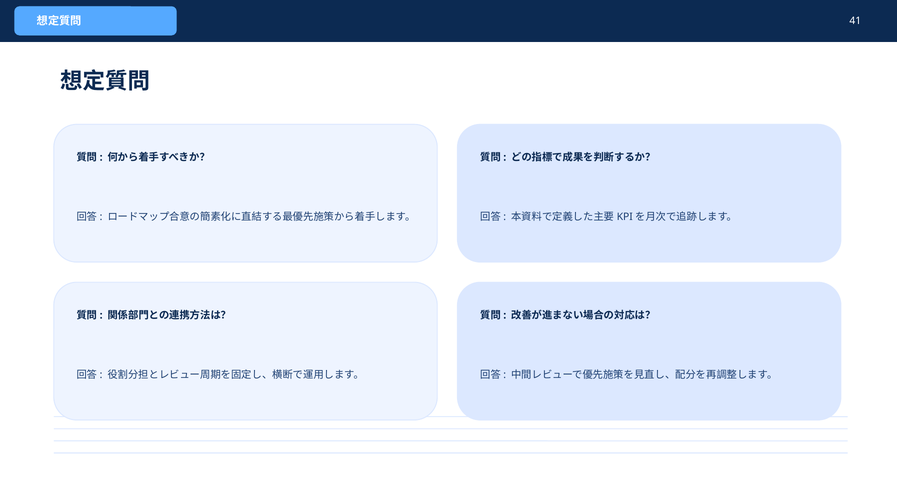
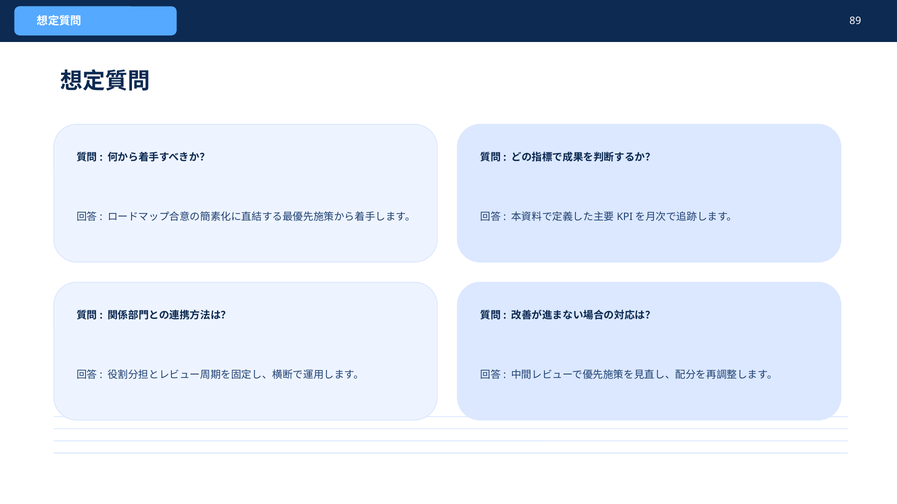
41: 41 -> 89 (855, 21)
